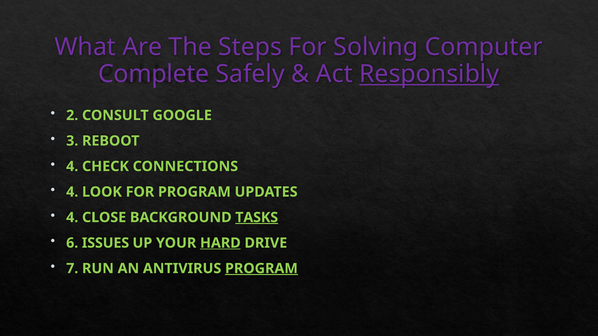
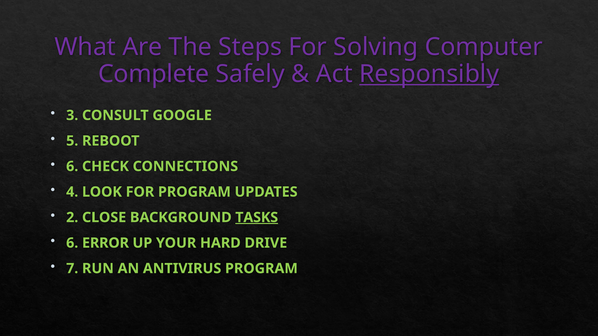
2: 2 -> 3 (72, 115)
3: 3 -> 5 (72, 141)
4: 4 -> 6 (72, 167)
4: 4 -> 2 (72, 218)
ISSUES: ISSUES -> ERROR (105, 243)
HARD underline: present -> none (220, 243)
PROGRAM underline: present -> none (261, 269)
